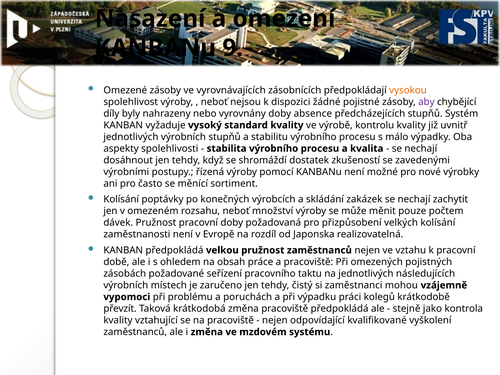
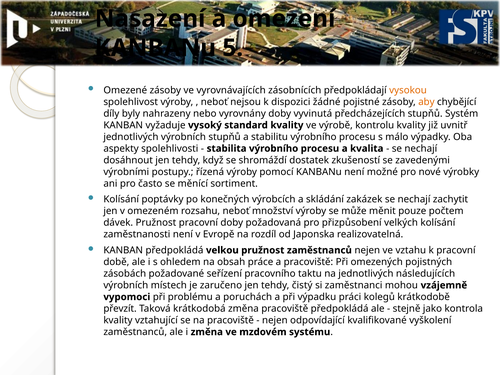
9: 9 -> 5 (233, 48)
aby colour: purple -> orange (426, 102)
absence: absence -> vyvinutá (313, 114)
